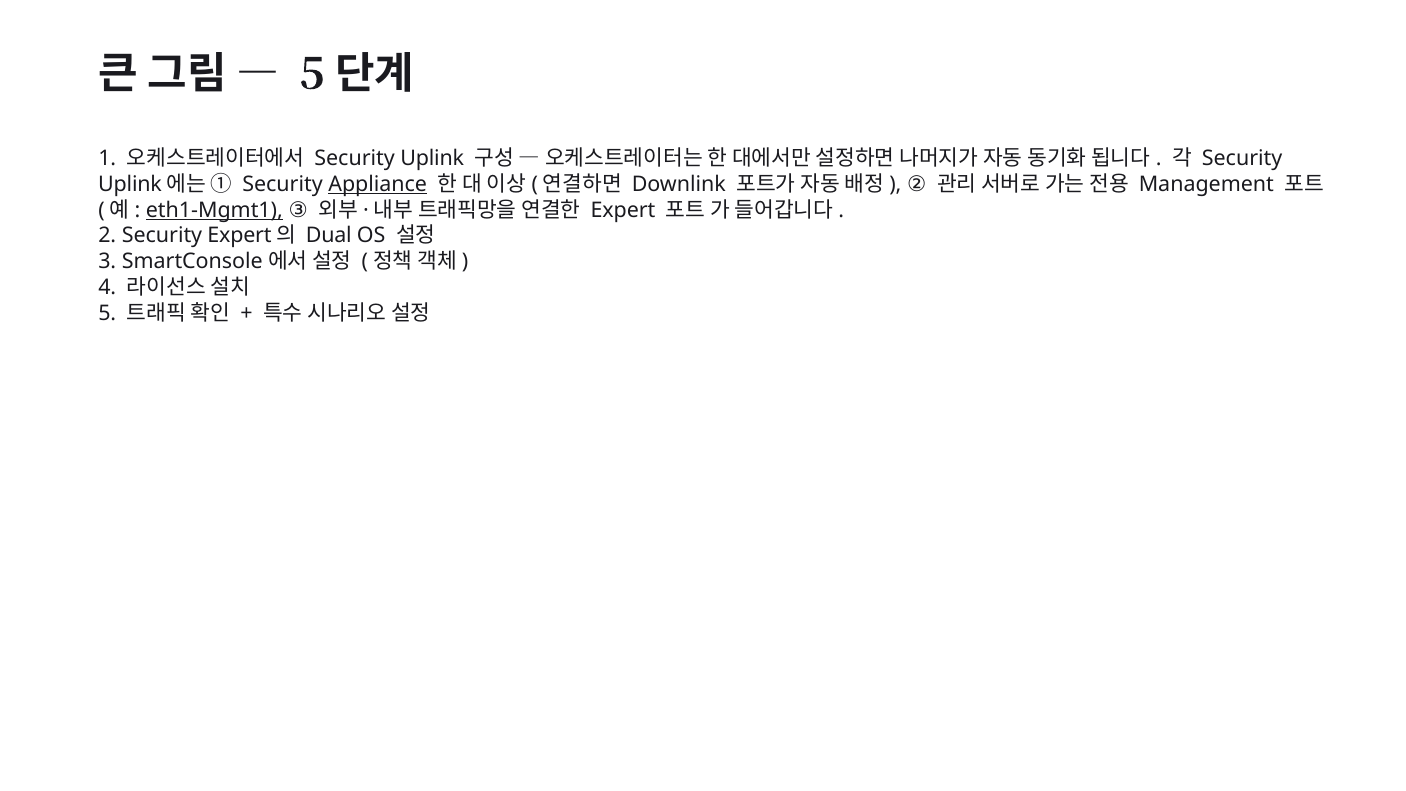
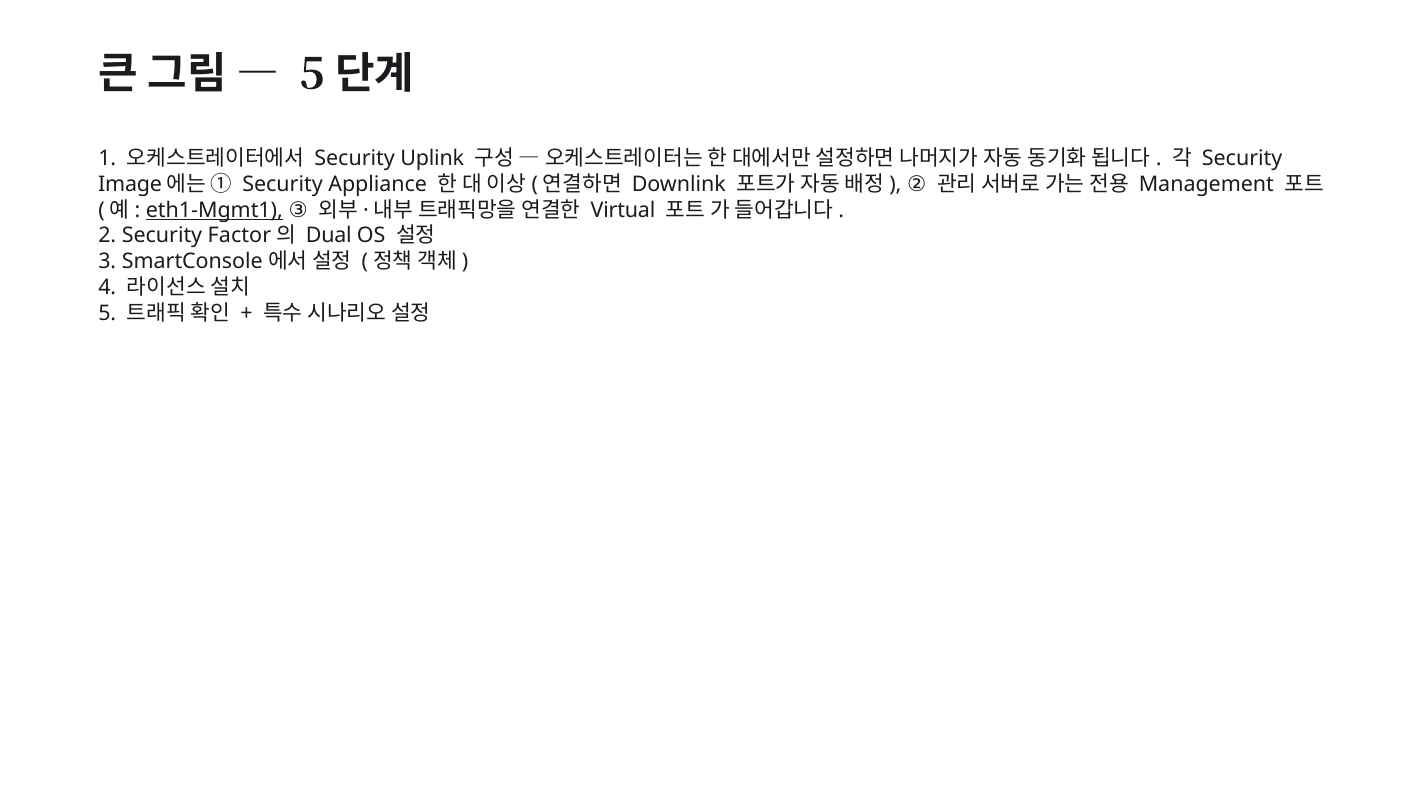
Uplink: Uplink -> Image (130, 184)
Appliance underline: present -> none (378, 184)
Expert: Expert -> Virtual (623, 210)
Security Expert: Expert -> Factor (239, 236)
